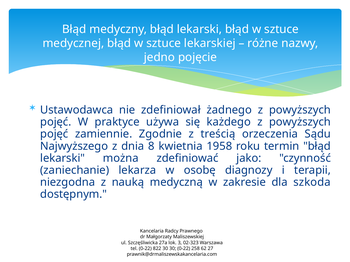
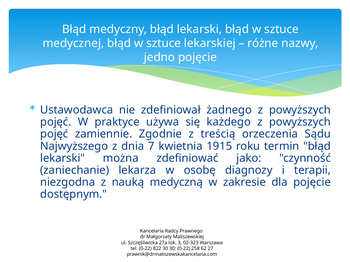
8: 8 -> 7 (151, 146)
1958: 1958 -> 1915 (219, 146)
dla szkoda: szkoda -> pojęcie (312, 183)
